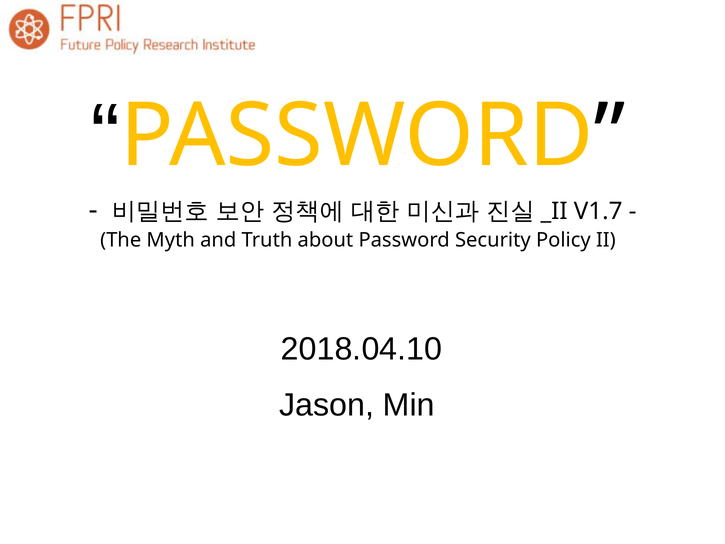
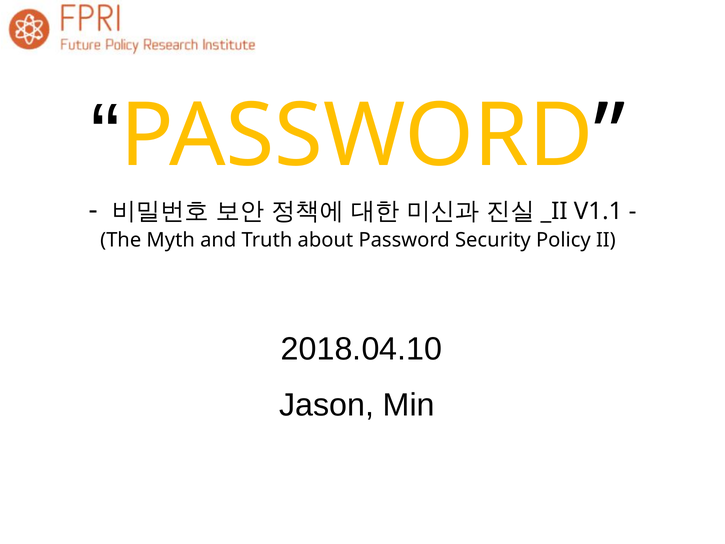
V1.7: V1.7 -> V1.1 (598, 211)
